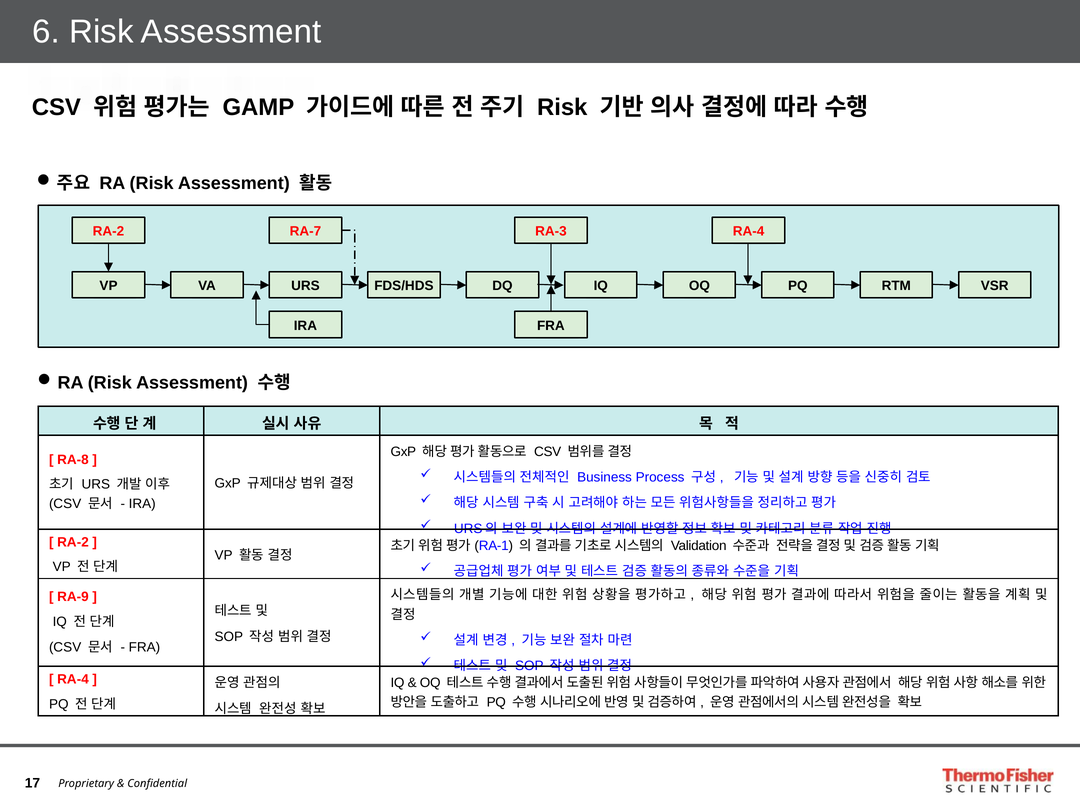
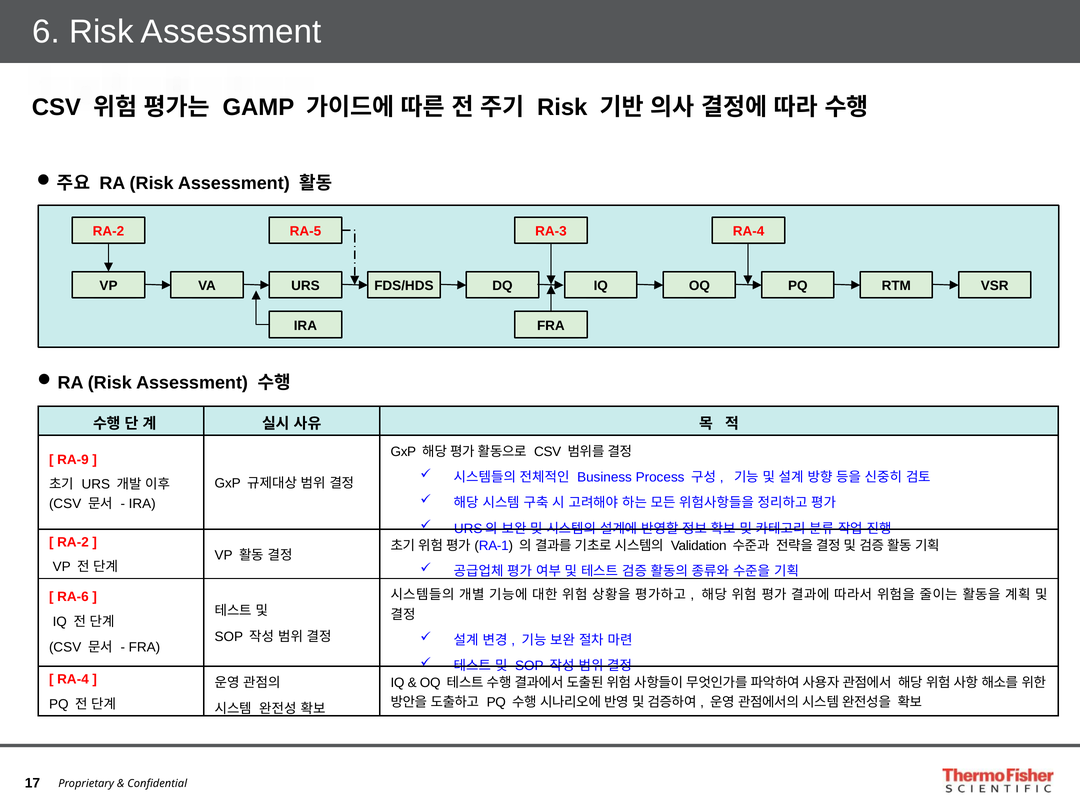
RA-7: RA-7 -> RA-5 (305, 231)
RA-8: RA-8 -> RA-9 (73, 460)
RA-9: RA-9 -> RA-6 (73, 597)
